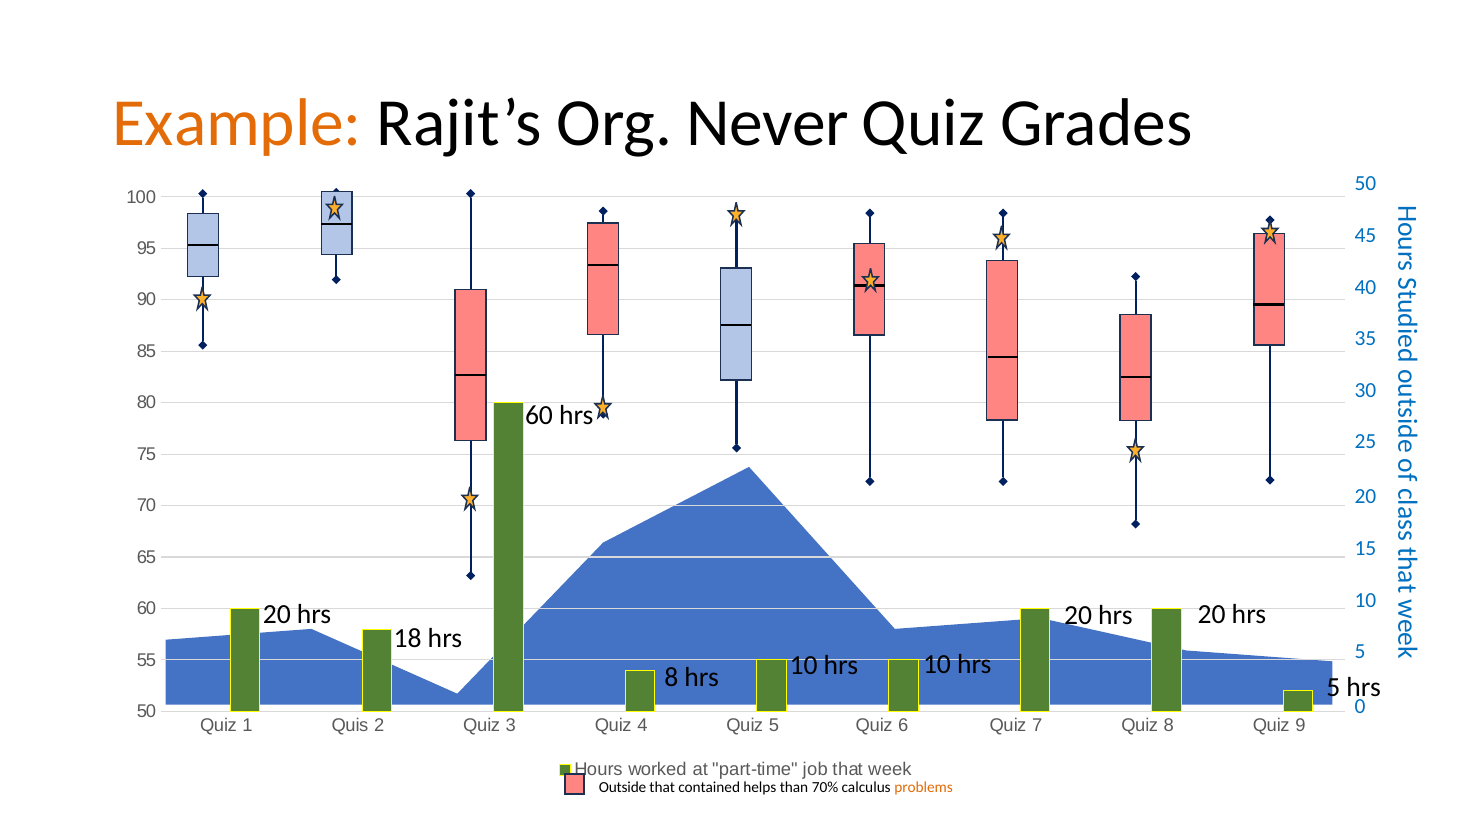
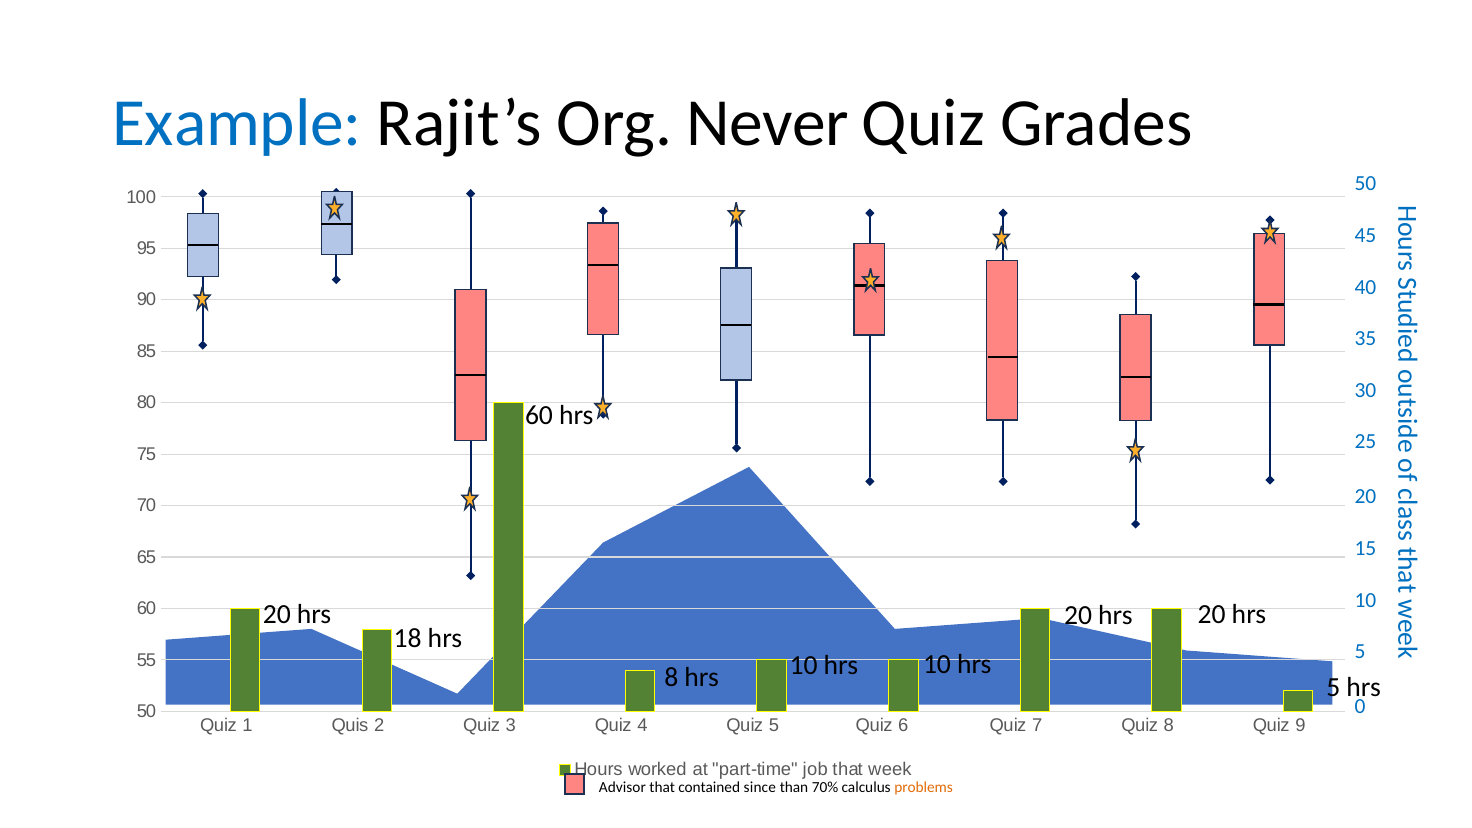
Example colour: orange -> blue (237, 124)
Outside: Outside -> Advisor (622, 787)
helps: helps -> since (760, 787)
